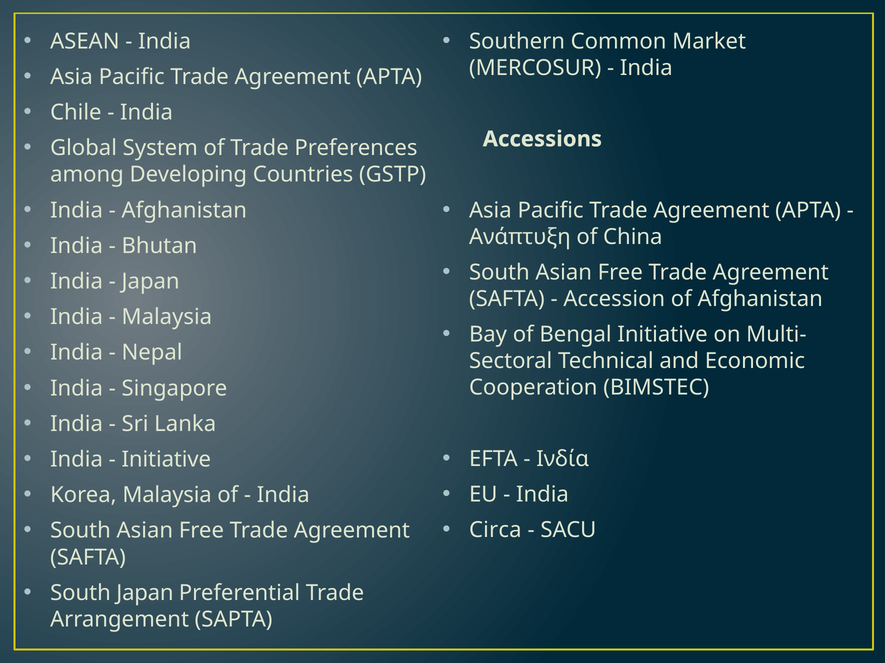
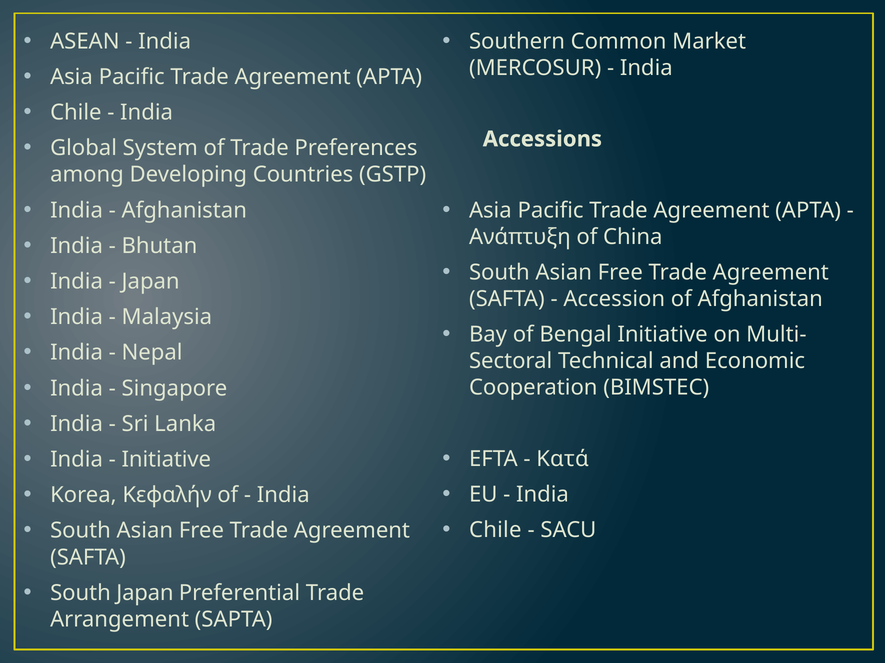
Ινδία: Ινδία -> Κατά (563, 459)
Korea Malaysia: Malaysia -> Κεφαλήν (167, 496)
Circa: Circa -> Chile (495, 531)
